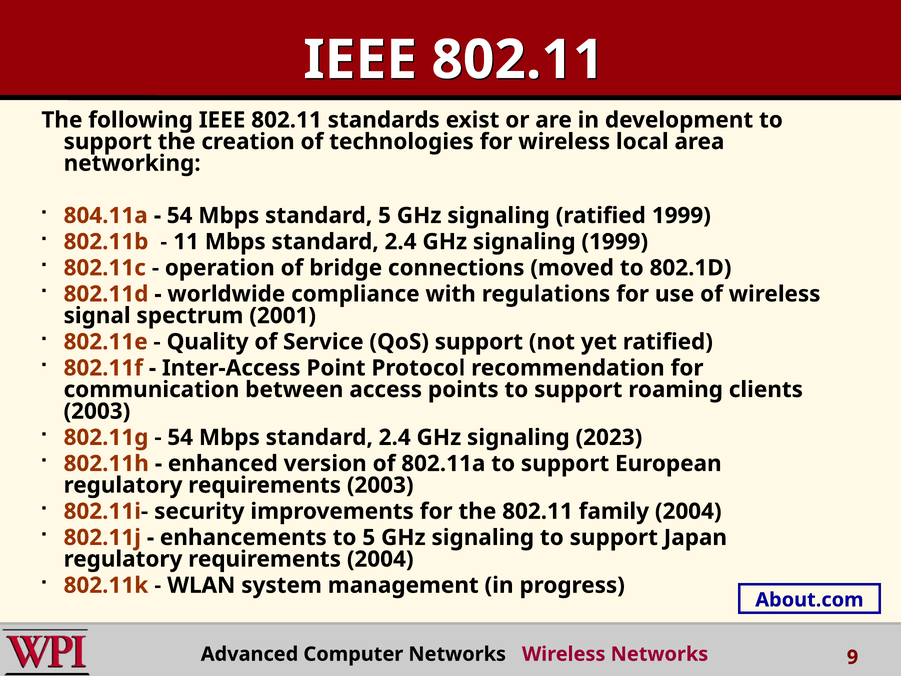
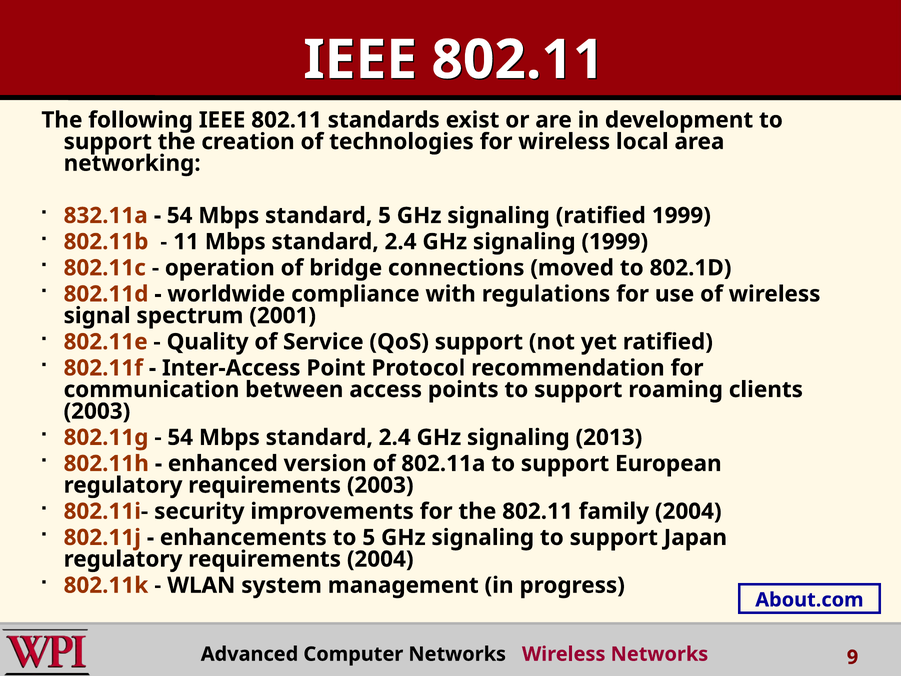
804.11a: 804.11a -> 832.11a (106, 216)
2023: 2023 -> 2013 (609, 437)
